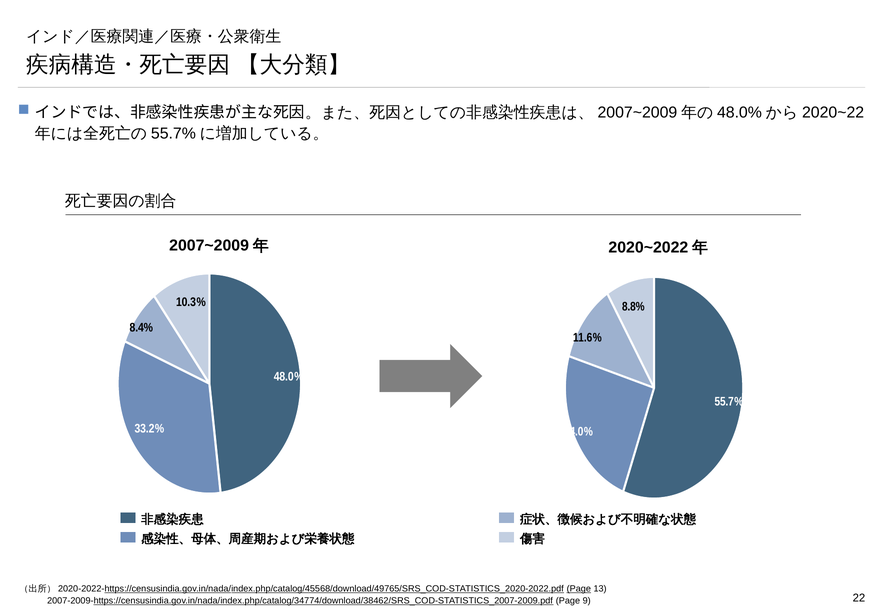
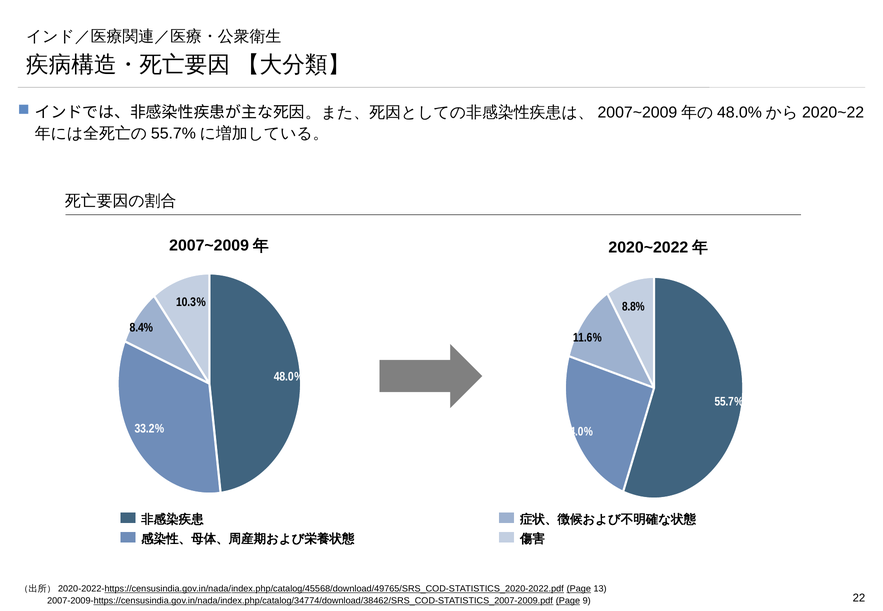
Page underline: none -> present (568, 601)
